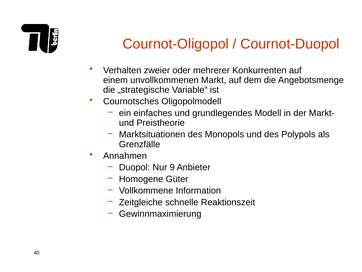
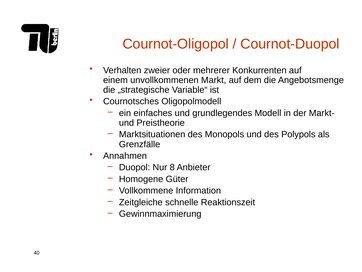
9: 9 -> 8 (172, 167)
